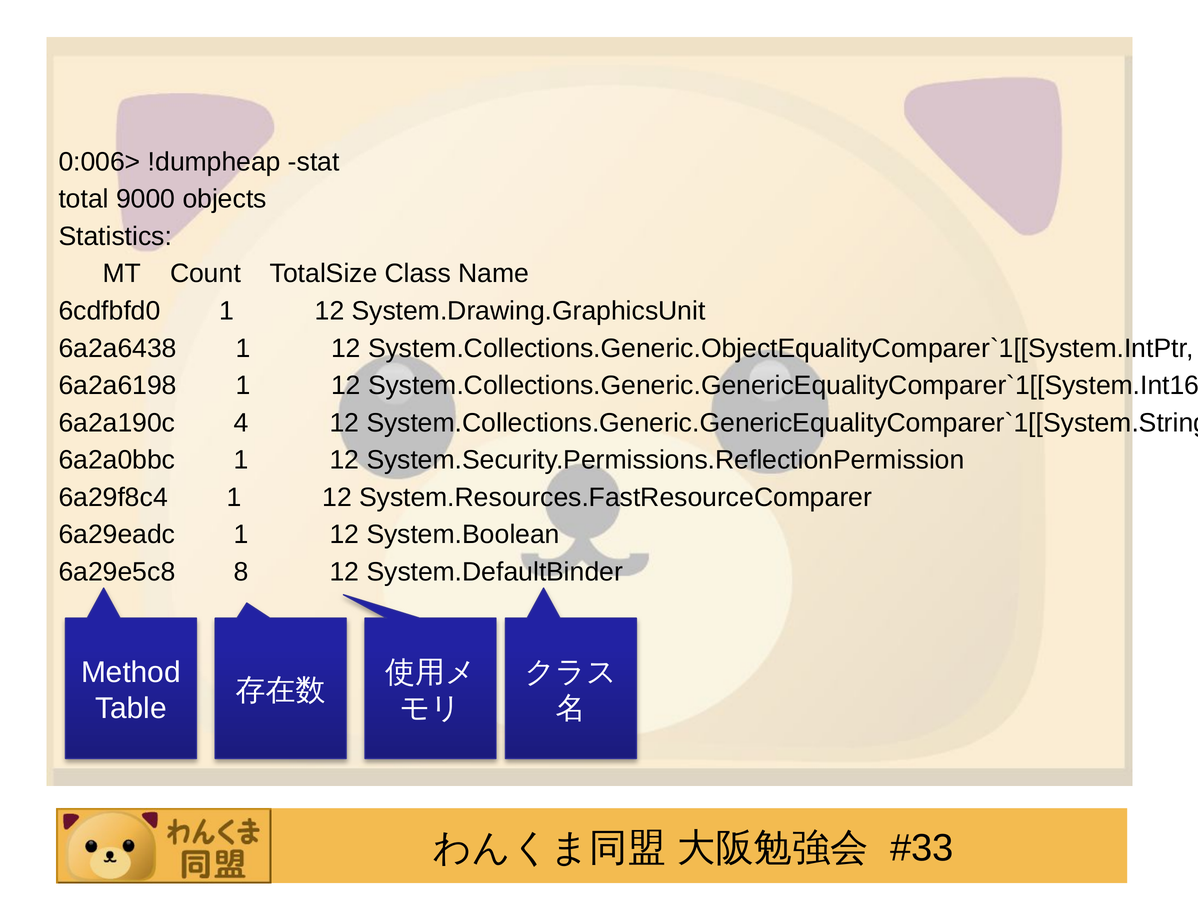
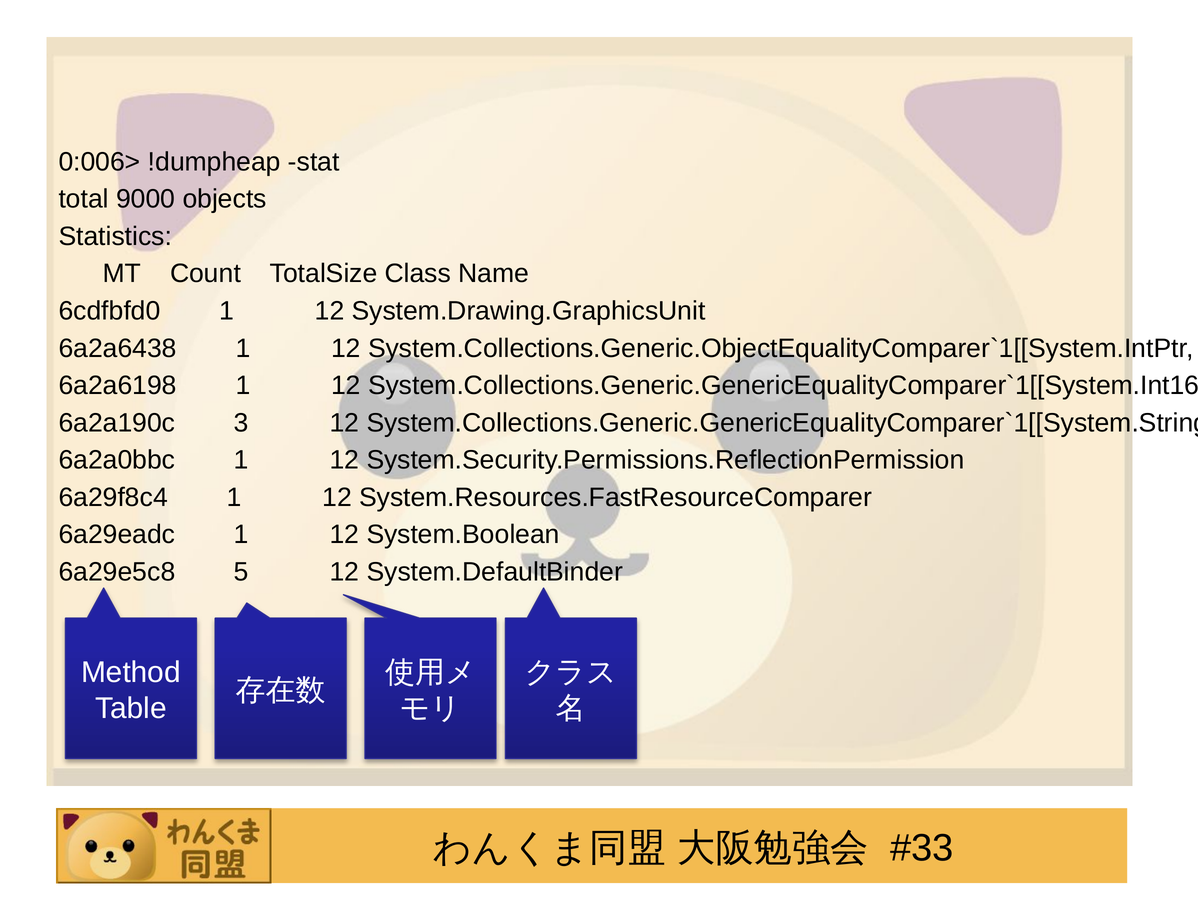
4: 4 -> 3 (241, 423)
8: 8 -> 5 (241, 572)
